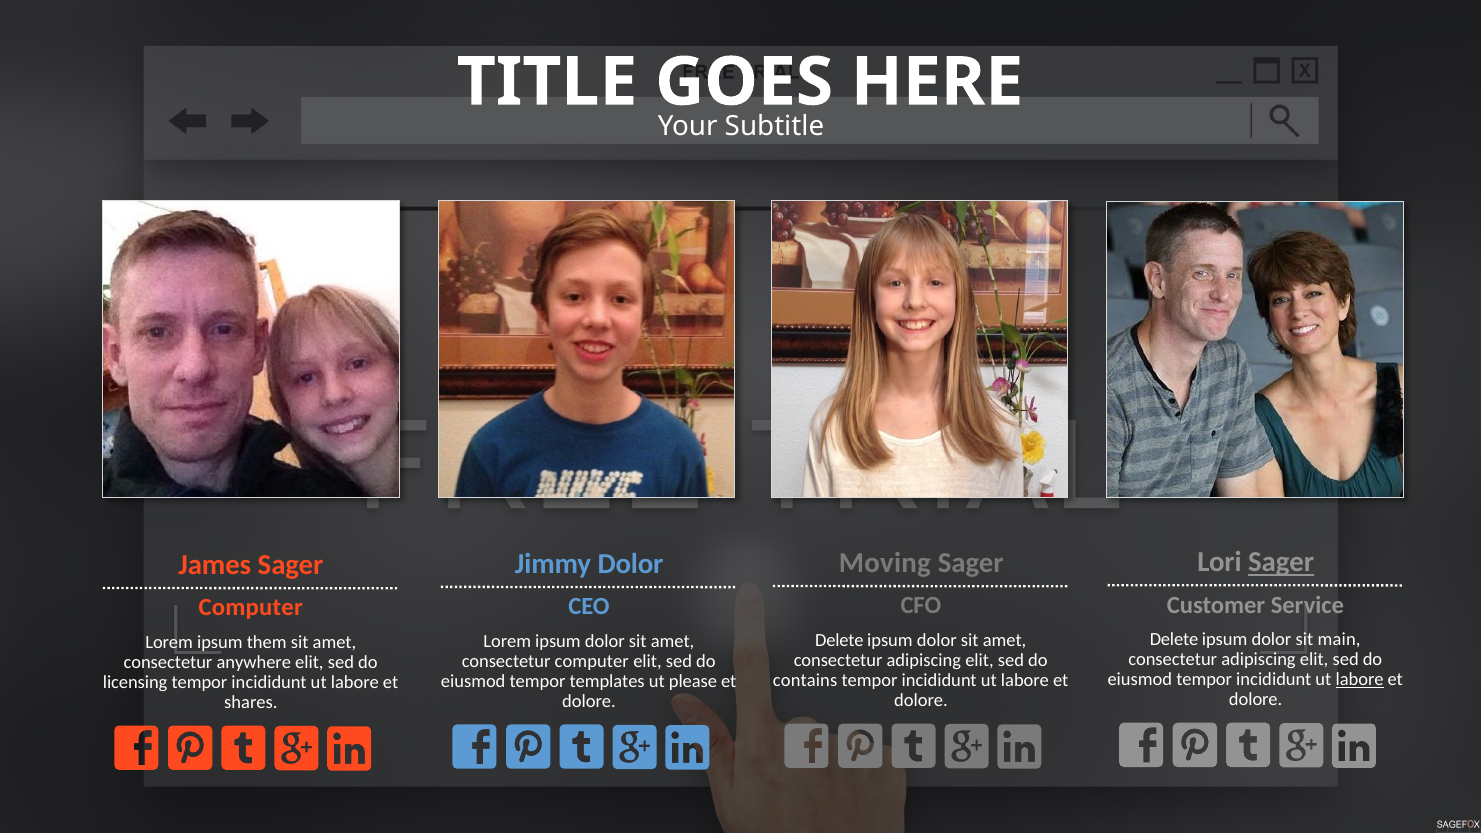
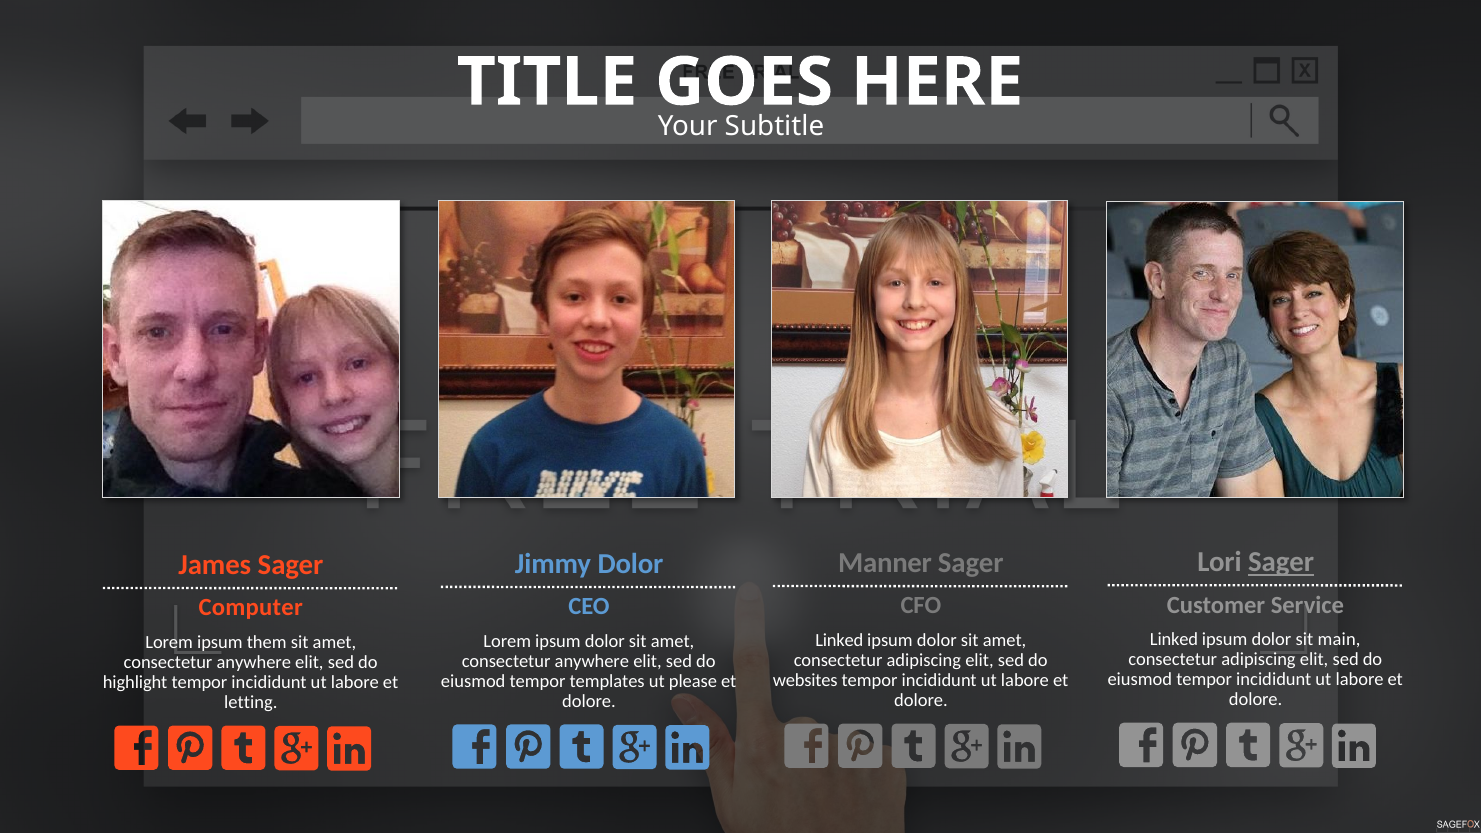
Moving: Moving -> Manner (885, 563)
Delete: Delete -> Linked (1174, 640)
Delete: Delete -> Linked (839, 641)
computer: computer -> anywhere (592, 661)
labore underline: present -> none (1360, 680)
contains: contains -> websites (805, 681)
licensing: licensing -> highlight (135, 683)
shares: shares -> letting (251, 702)
